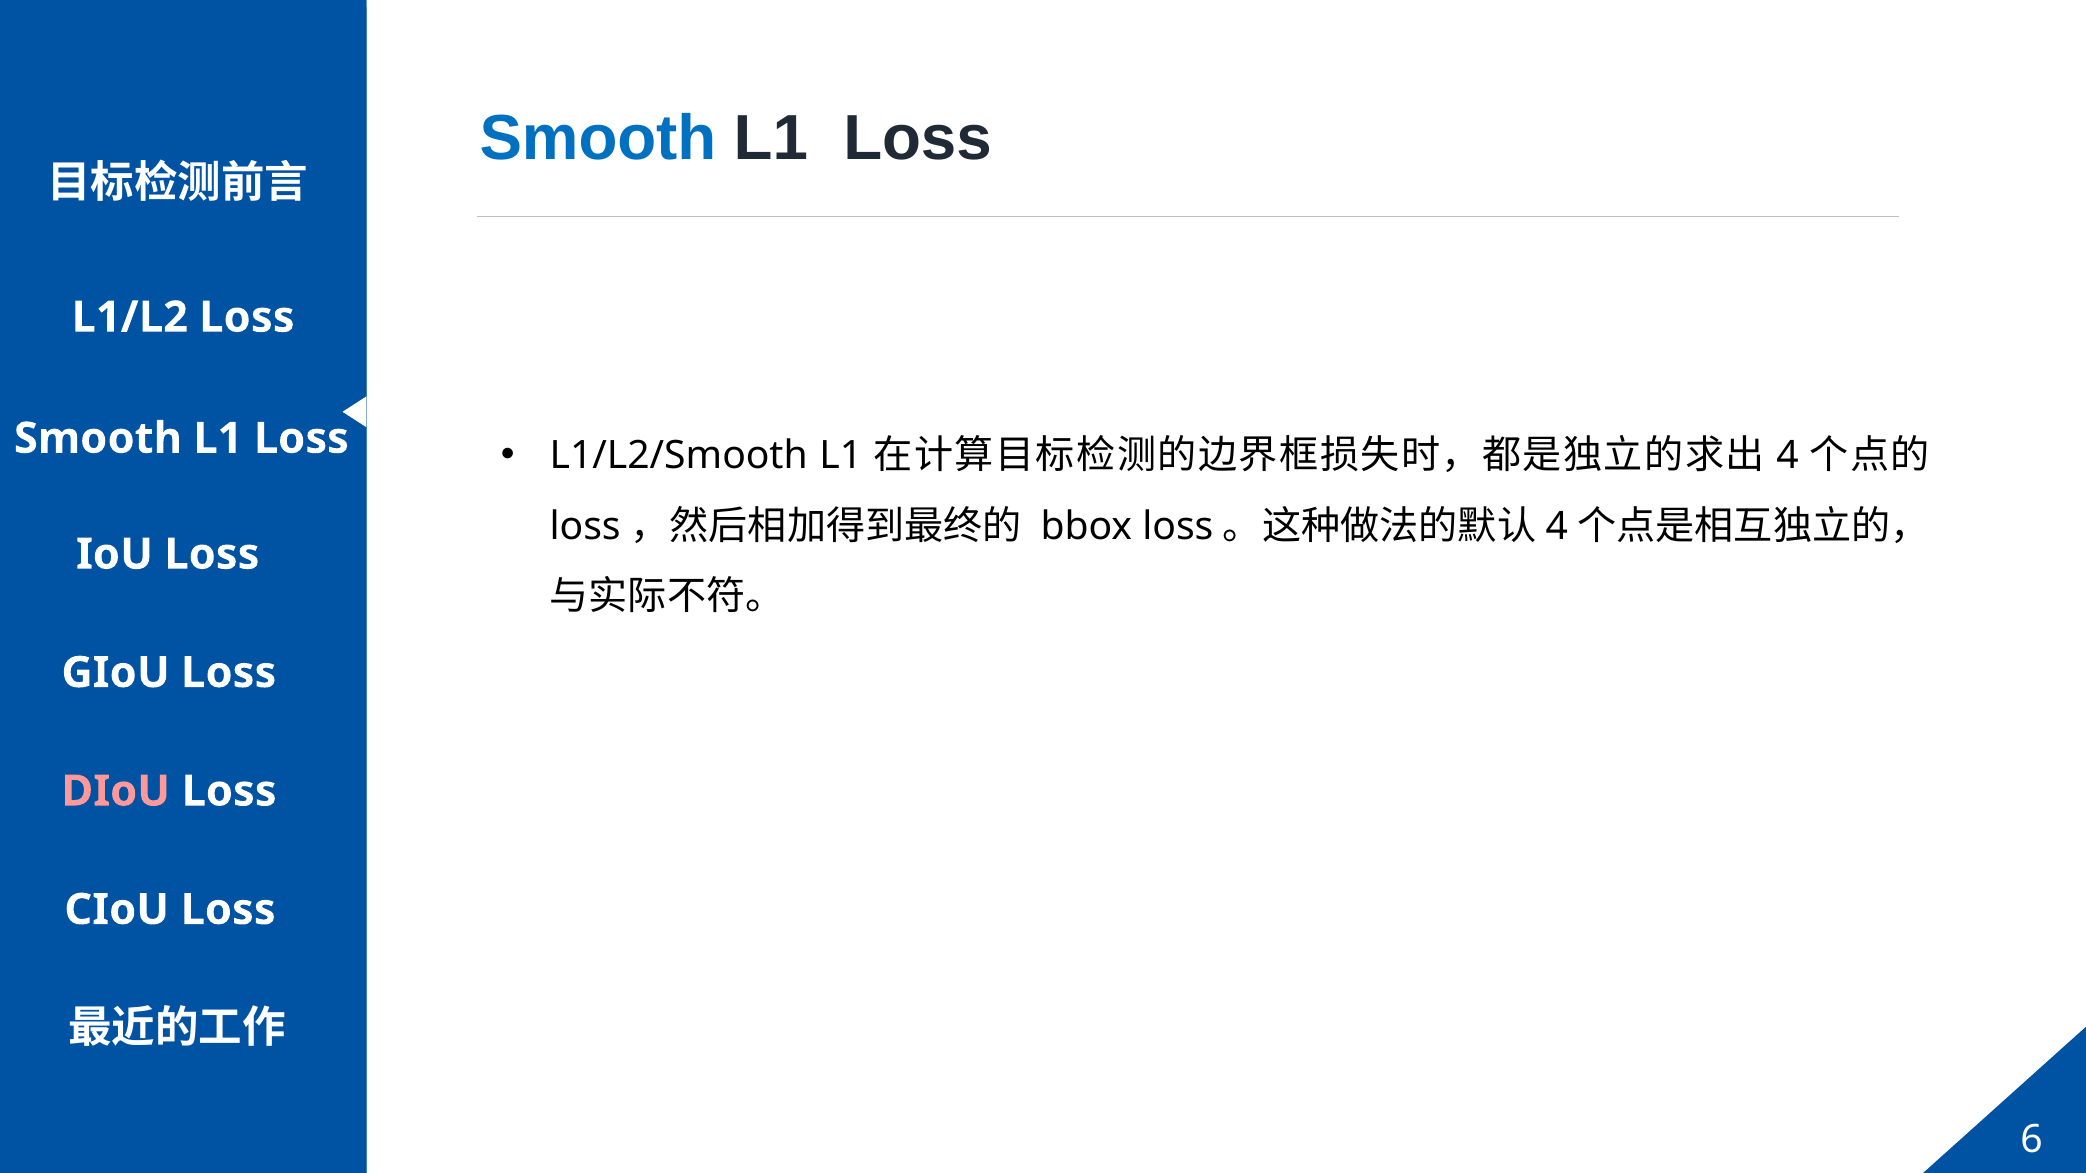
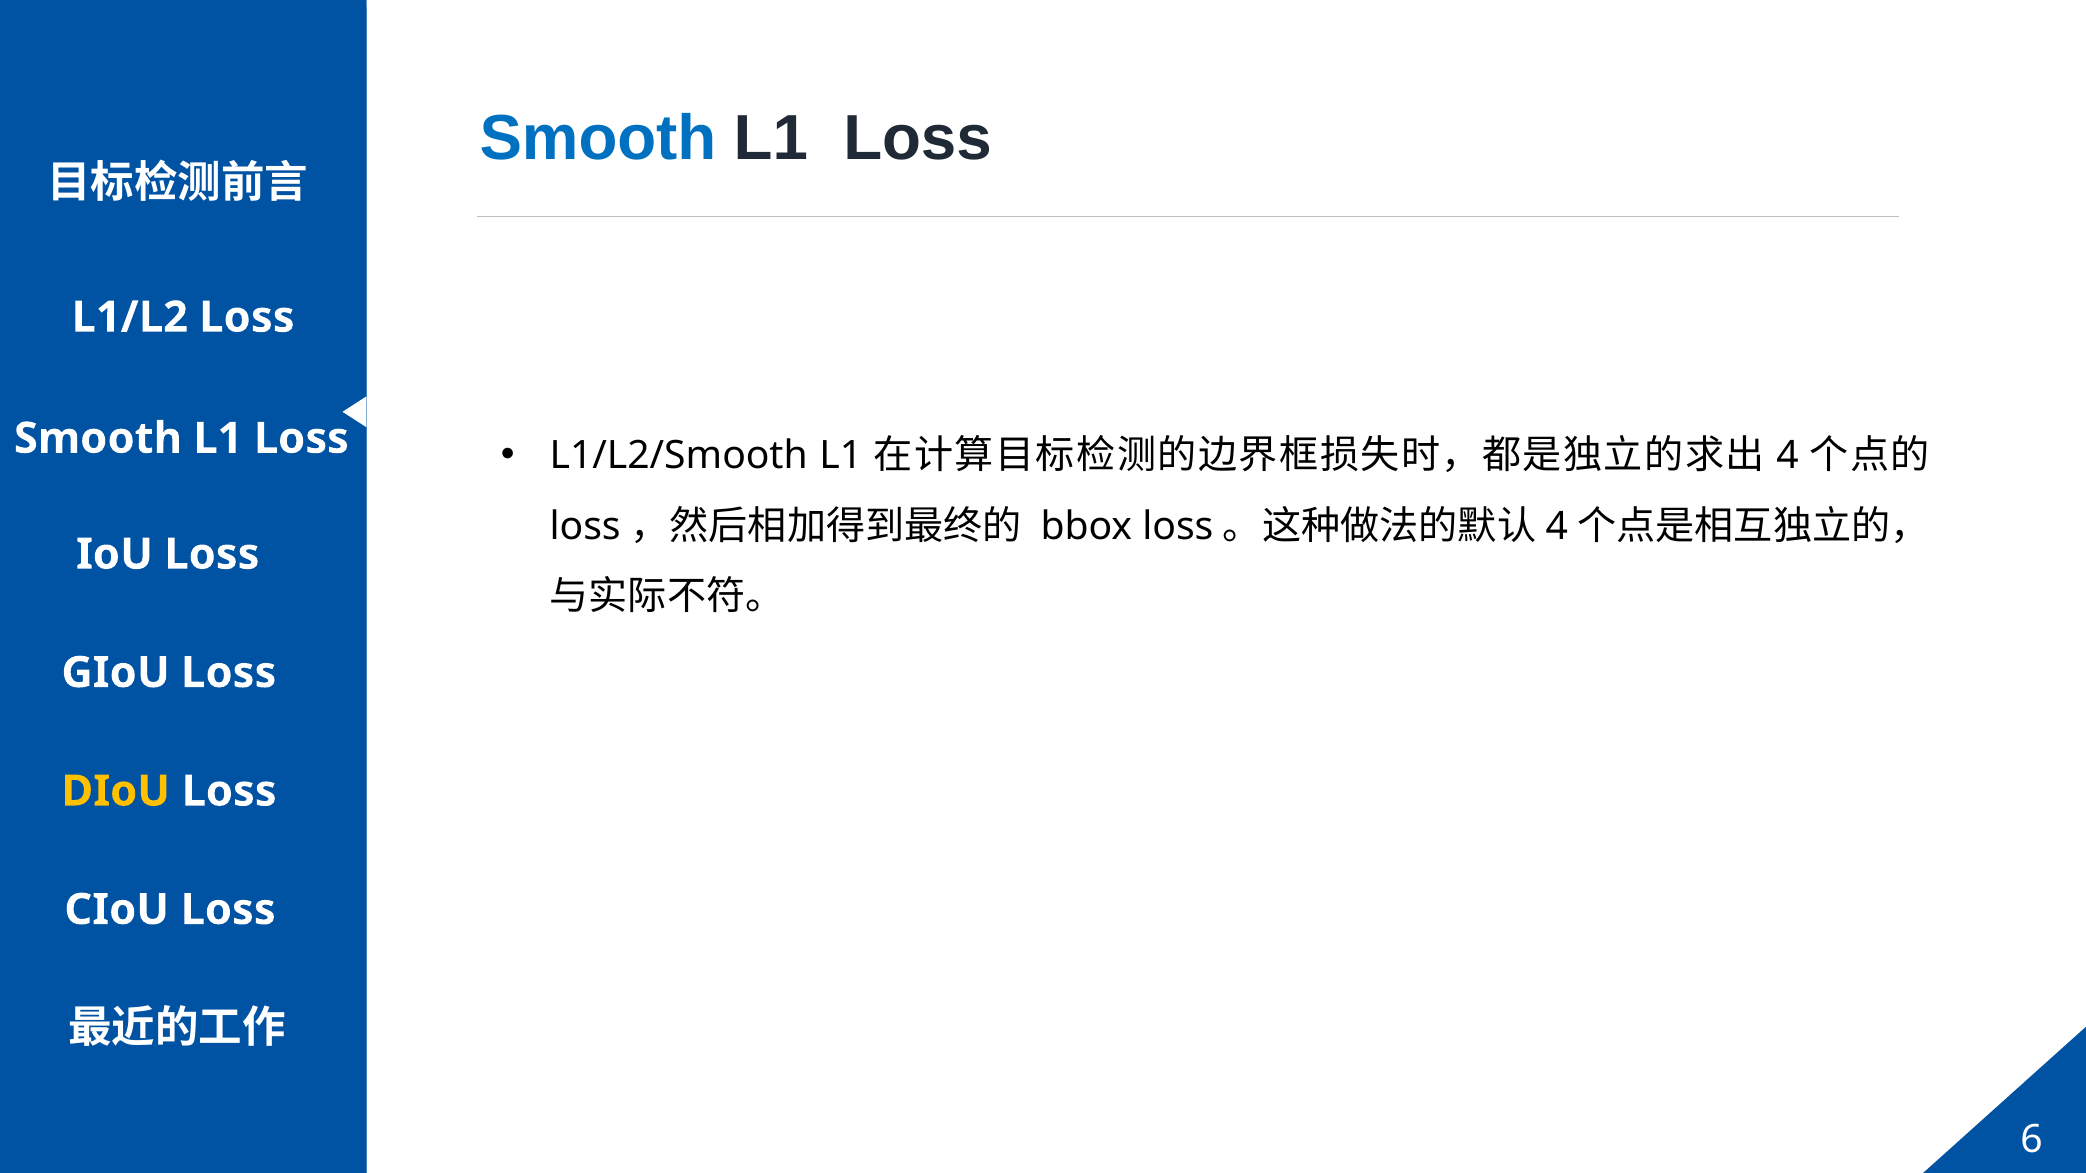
DIoU colour: pink -> yellow (116, 791)
